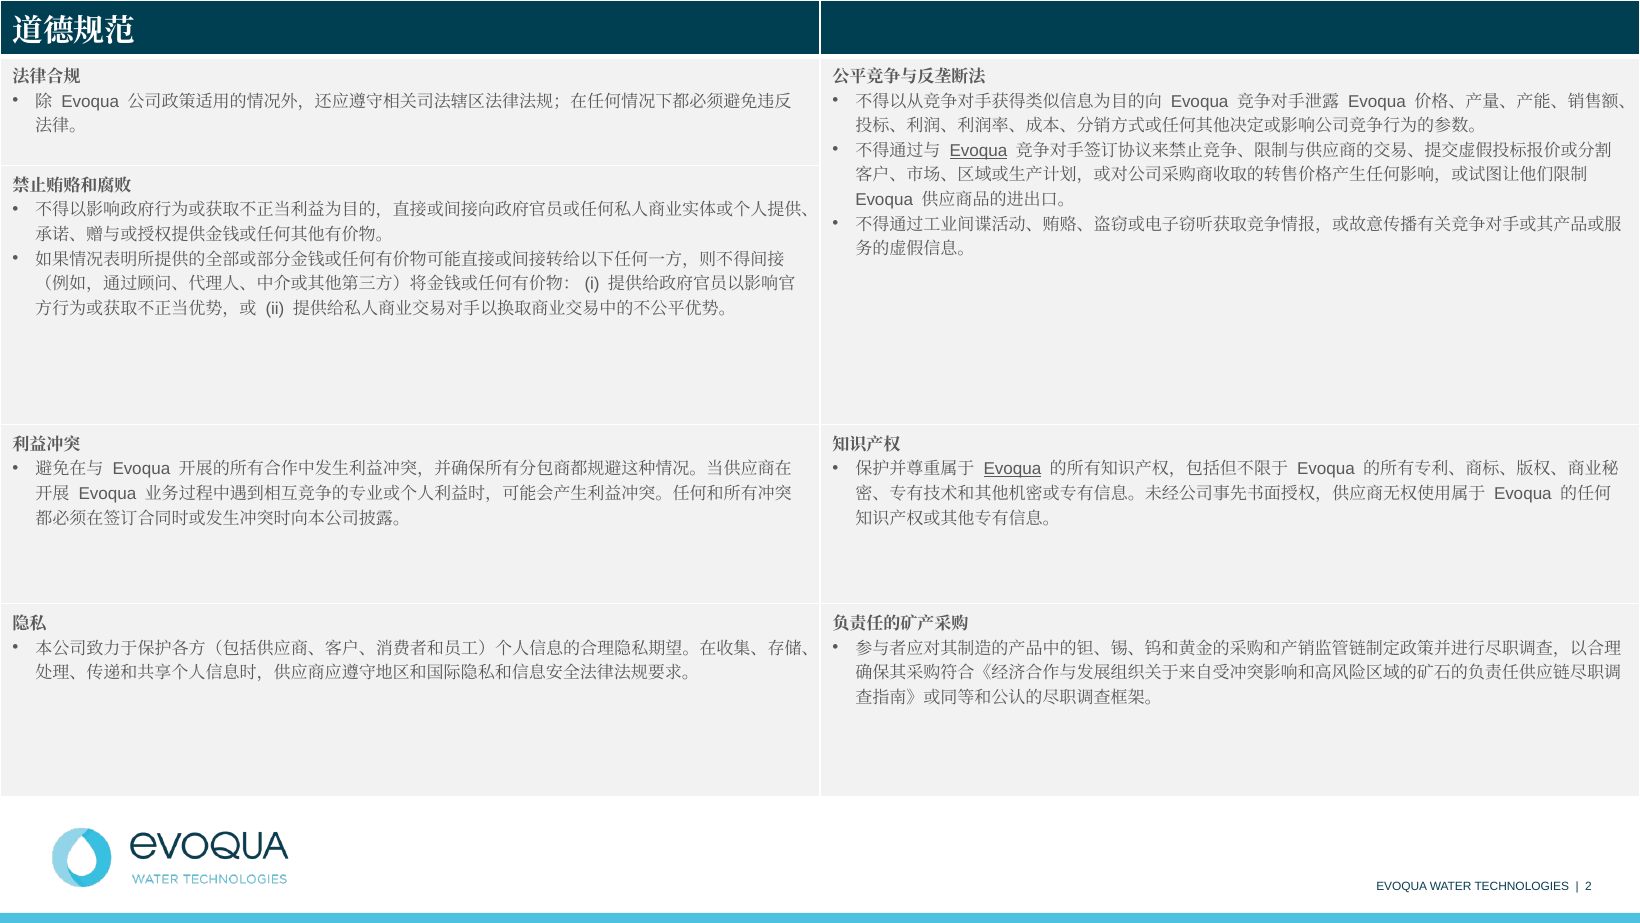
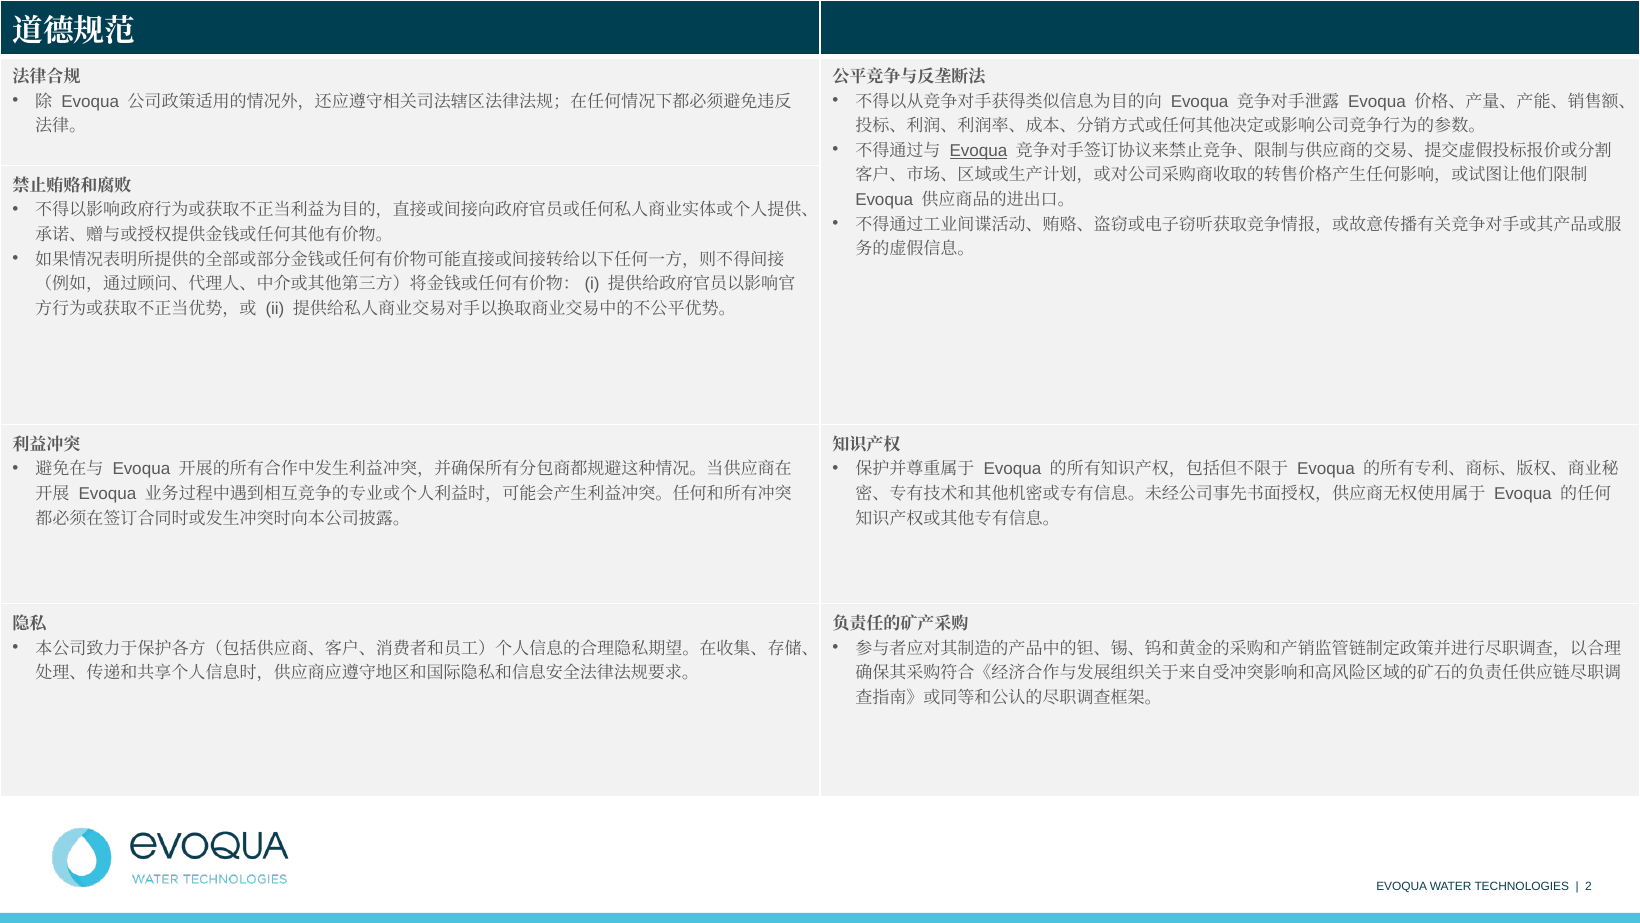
Evoqua underline: present -> none (1012, 469)
